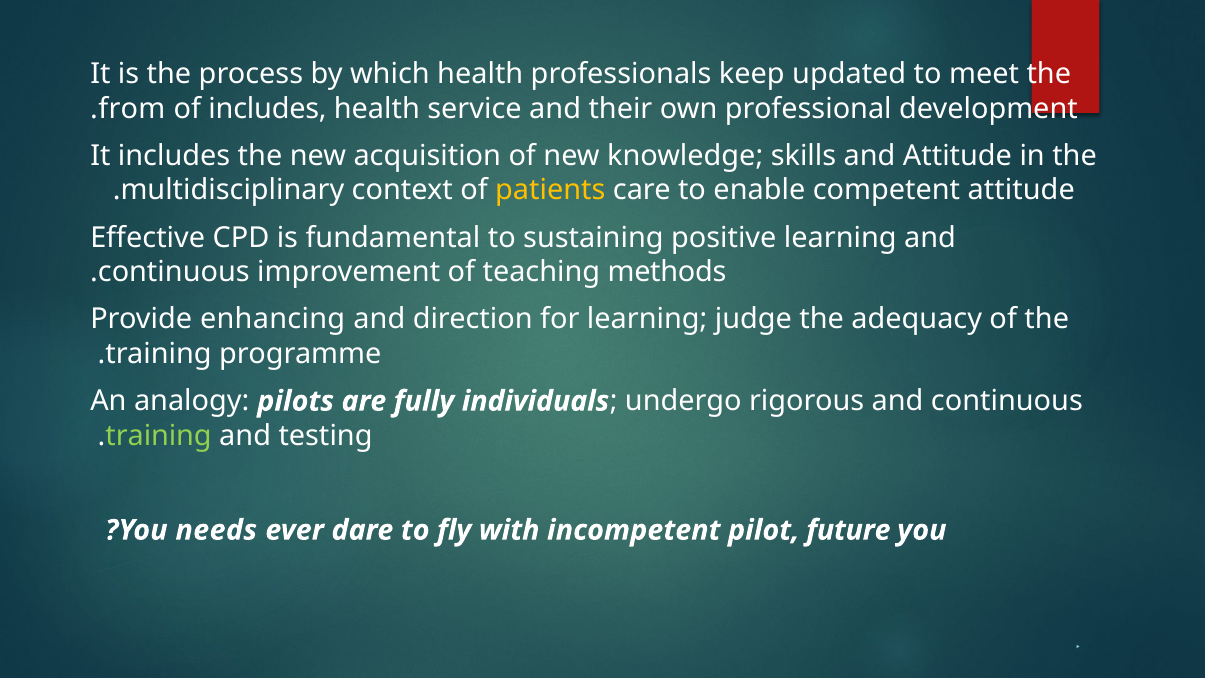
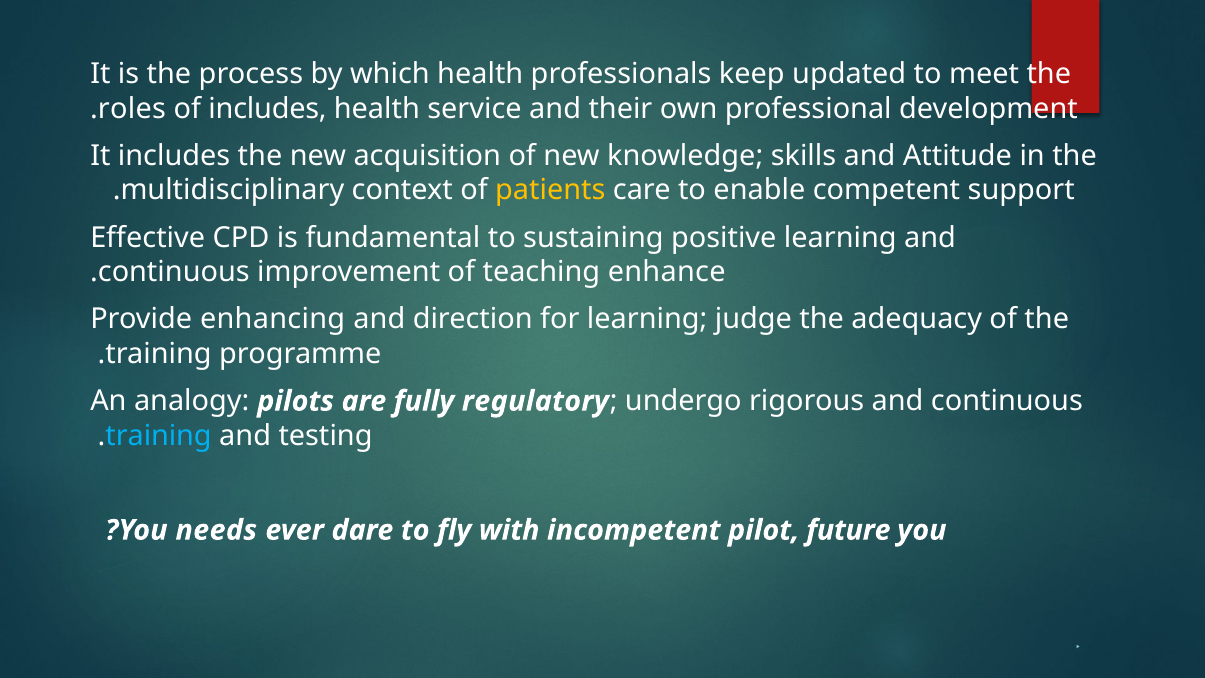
from: from -> roles (132, 108)
competent attitude: attitude -> support (1021, 190)
methods: methods -> enhance (667, 272)
individuals: individuals -> regulatory (535, 401)
training colour: light green -> light blue (159, 436)
